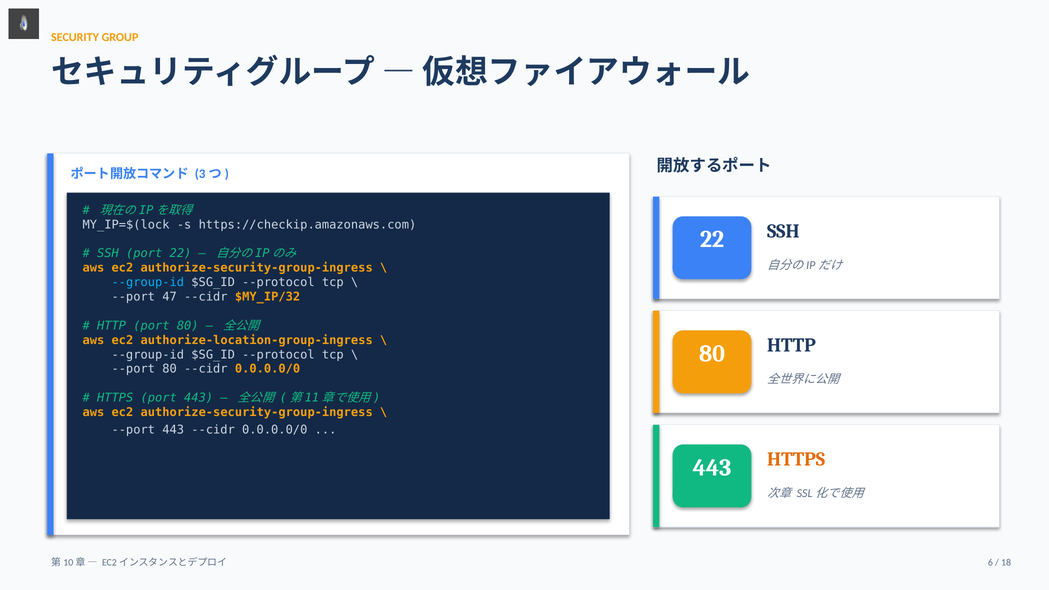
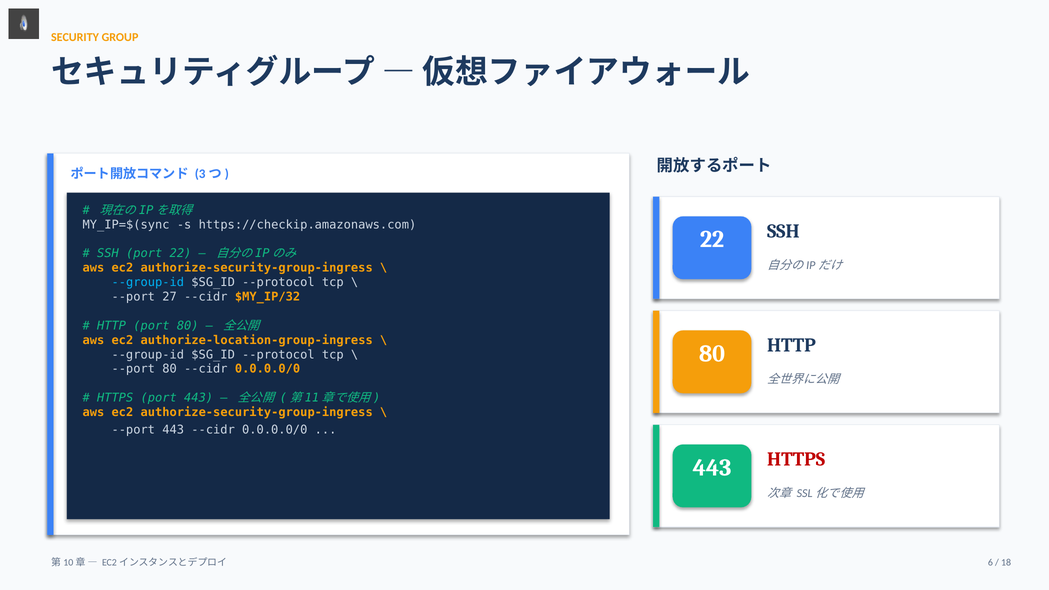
MY_IP=$(lock: MY_IP=$(lock -> MY_IP=$(sync (126, 225)
47: 47 -> 27 (170, 297)
HTTPS colour: orange -> red (796, 459)
